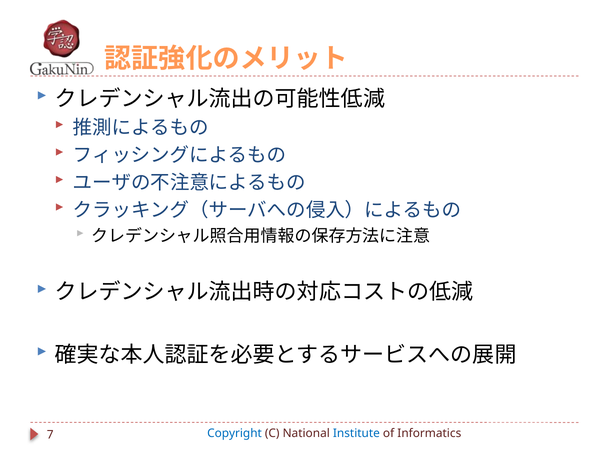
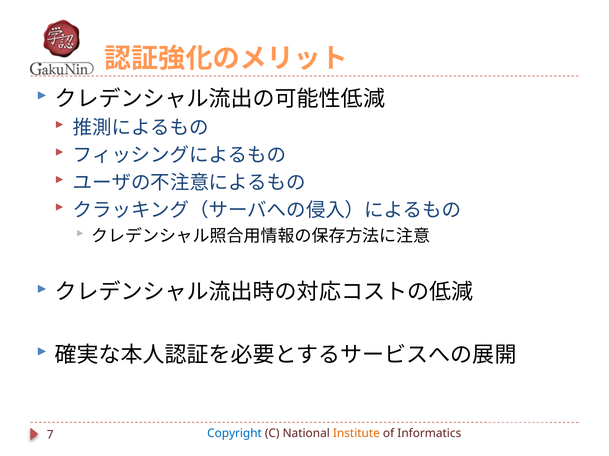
Institute colour: blue -> orange (356, 434)
